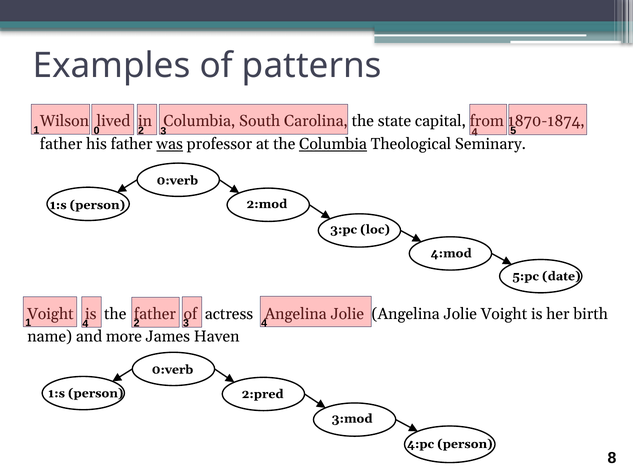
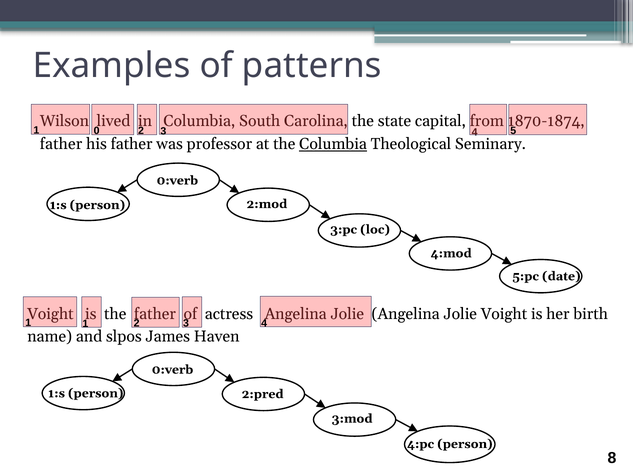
was underline: present -> none (170, 144)
4: 4 -> 1 (85, 323)
more: more -> slpos (124, 336)
